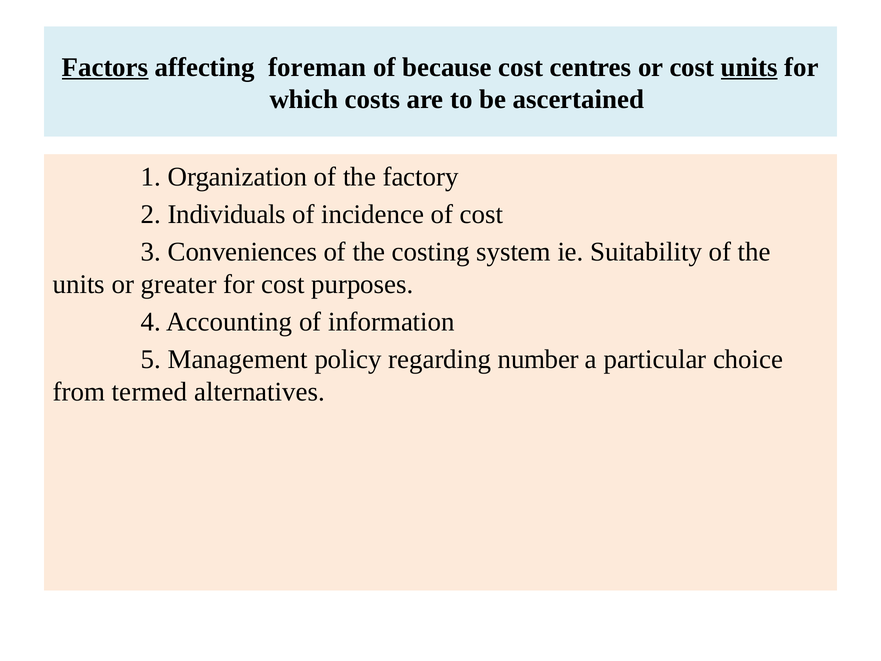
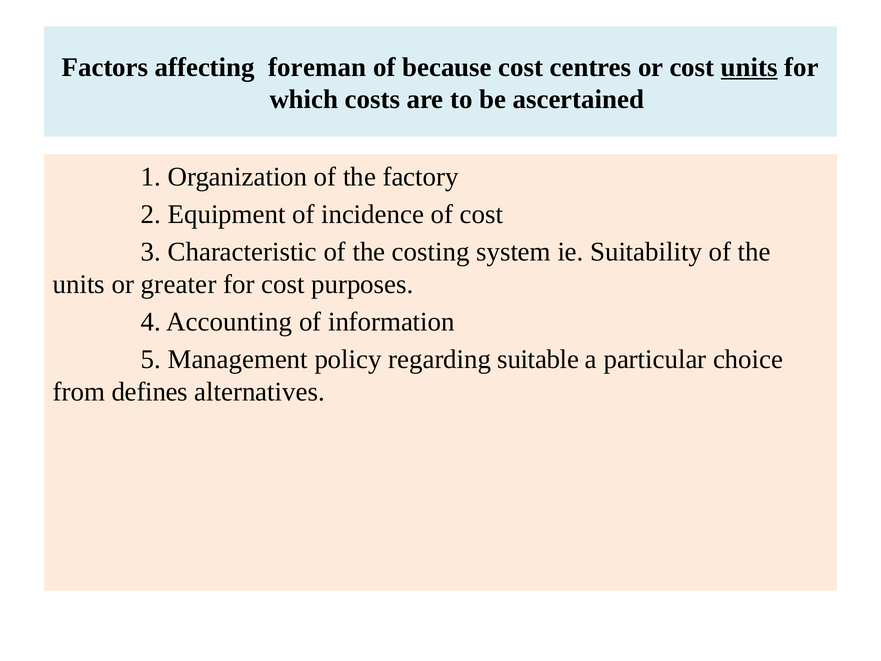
Factors underline: present -> none (105, 67)
Individuals: Individuals -> Equipment (227, 214)
Conveniences: Conveniences -> Characteristic (242, 252)
number: number -> suitable (538, 359)
termed: termed -> defines (150, 392)
